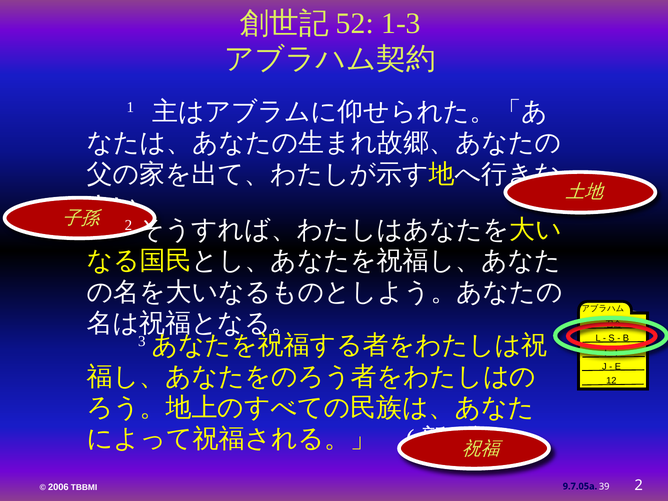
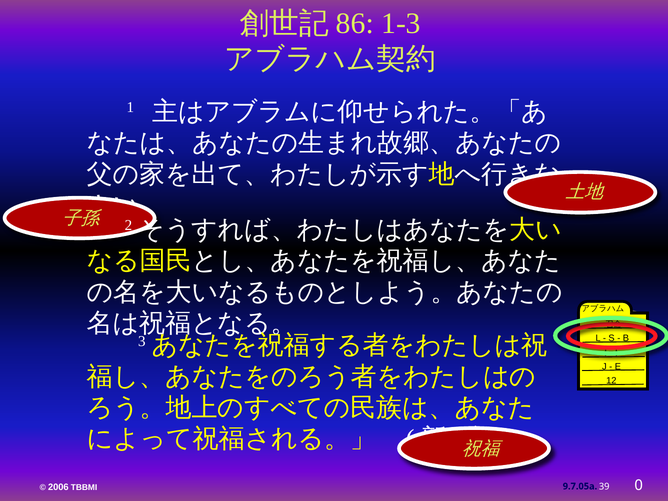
52: 52 -> 86 (355, 23)
39 2: 2 -> 0 (639, 485)
